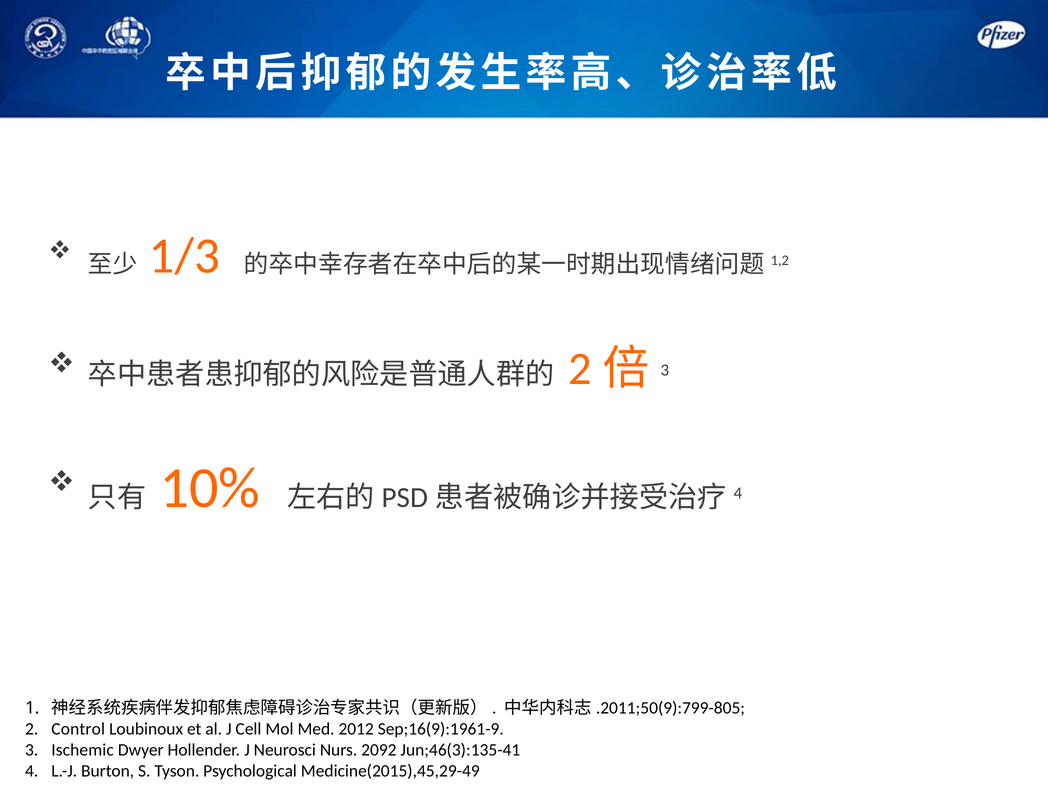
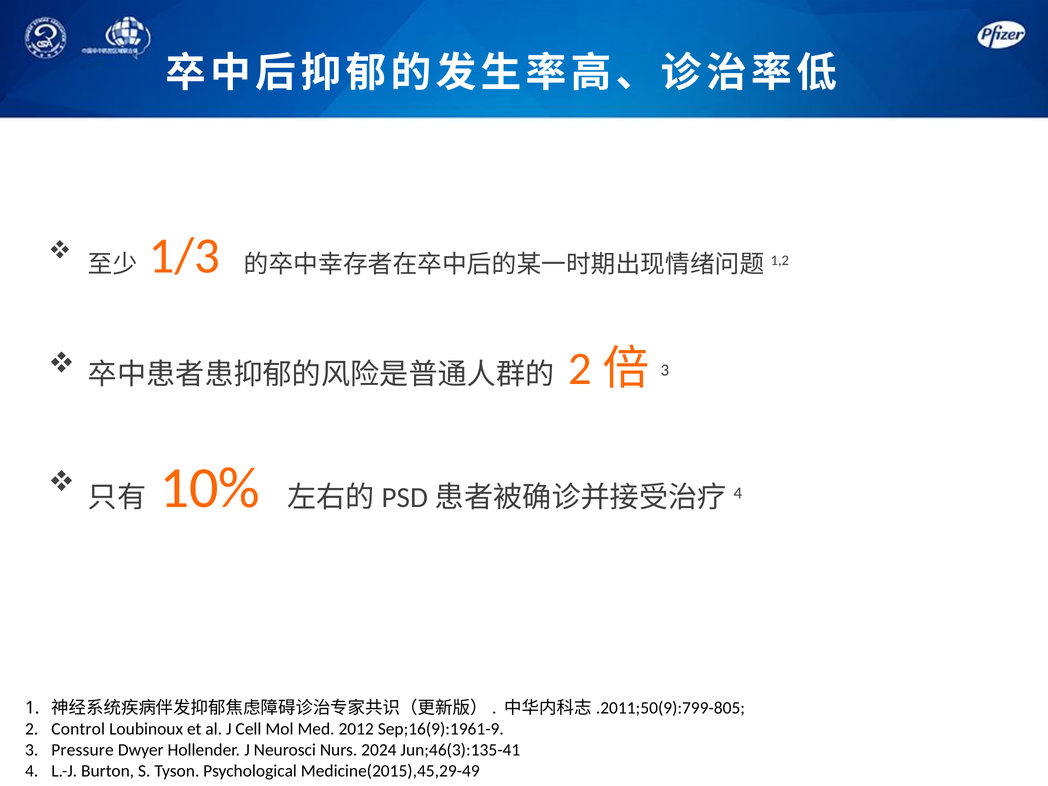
Ischemic: Ischemic -> Pressure (83, 750)
2092: 2092 -> 2024 (379, 750)
